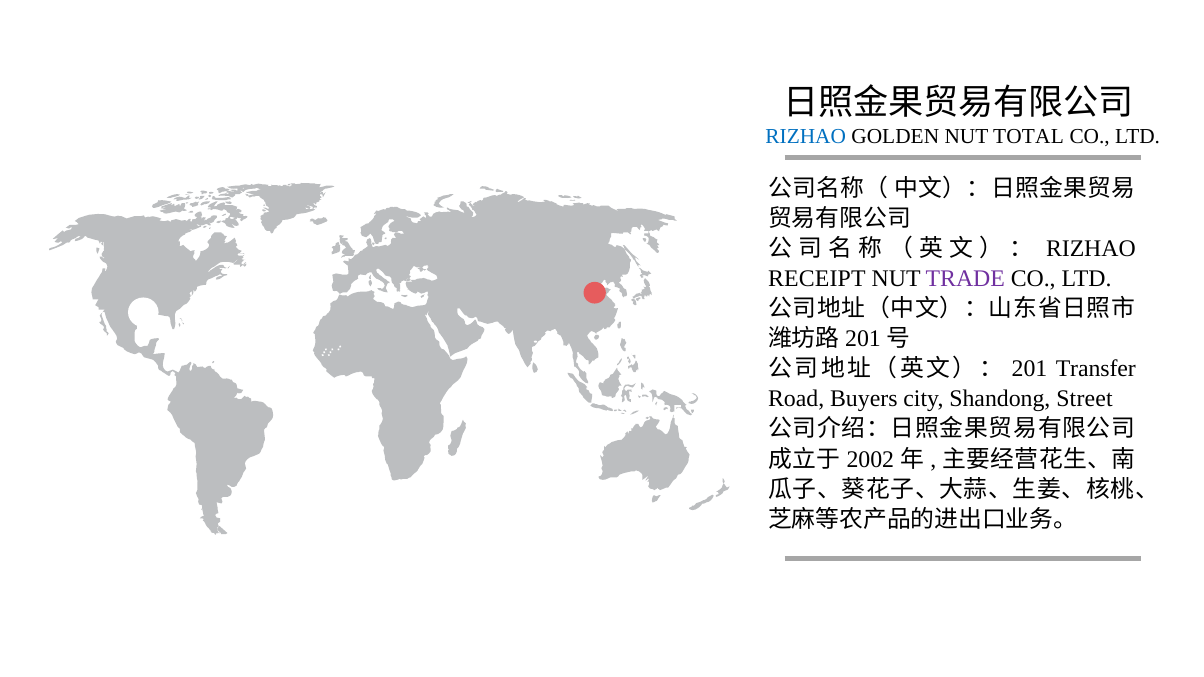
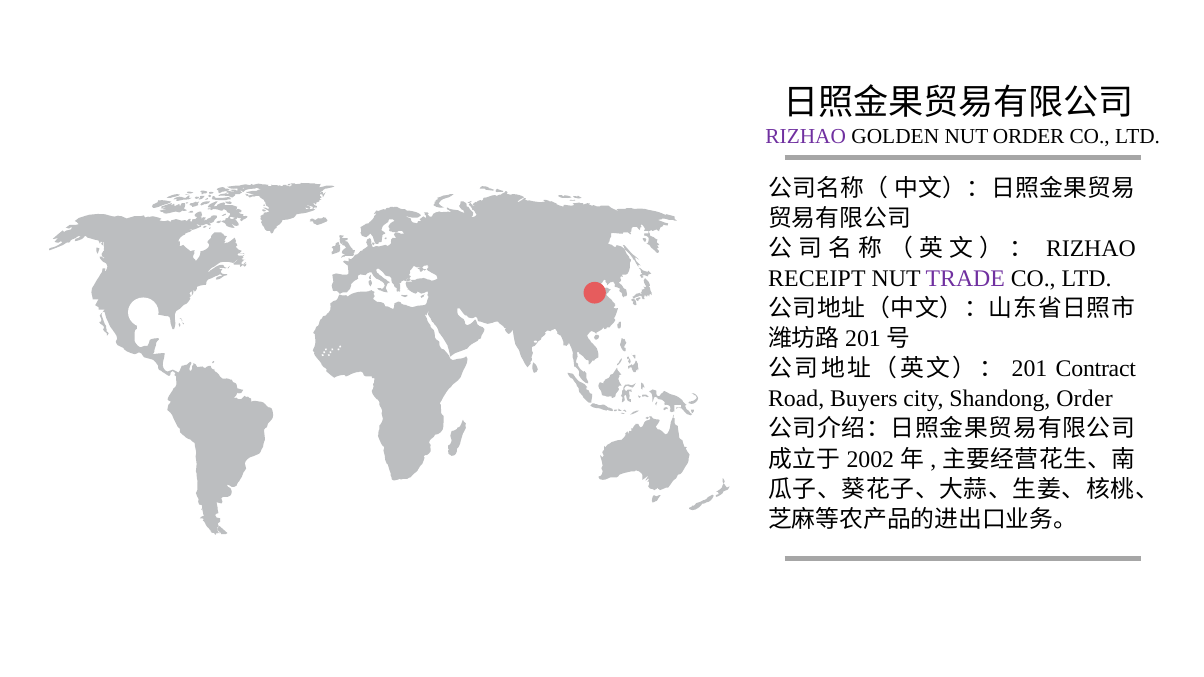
RIZHAO colour: blue -> purple (806, 136)
NUT TOTAL: TOTAL -> ORDER (1029, 136)
Transfer: Transfer -> Contract (1096, 369)
Shandong Street: Street -> Order (1085, 399)
